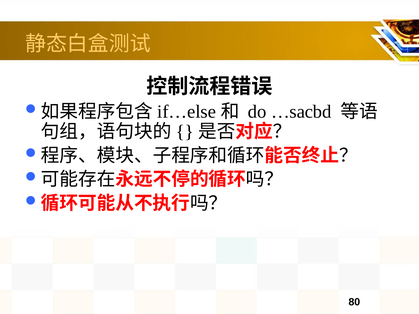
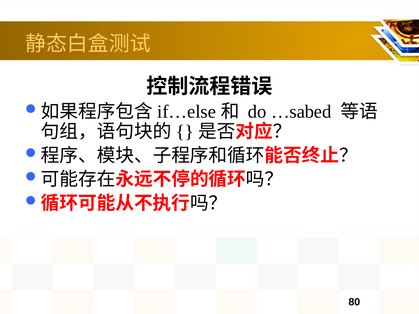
…sacbd: …sacbd -> …sabed (301, 112)
